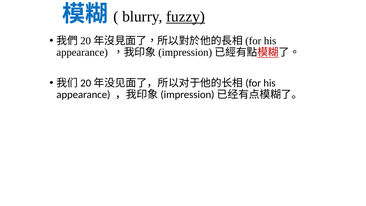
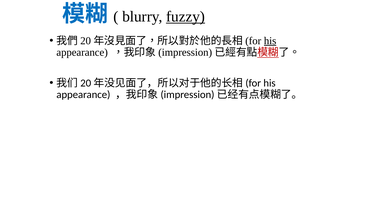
his underline: none -> present (270, 41)
